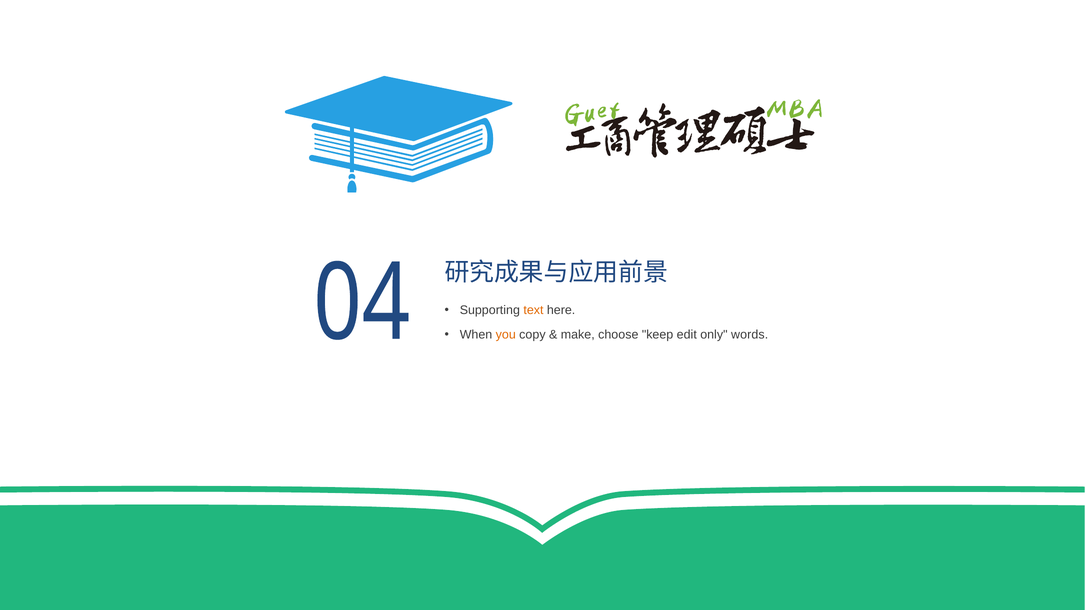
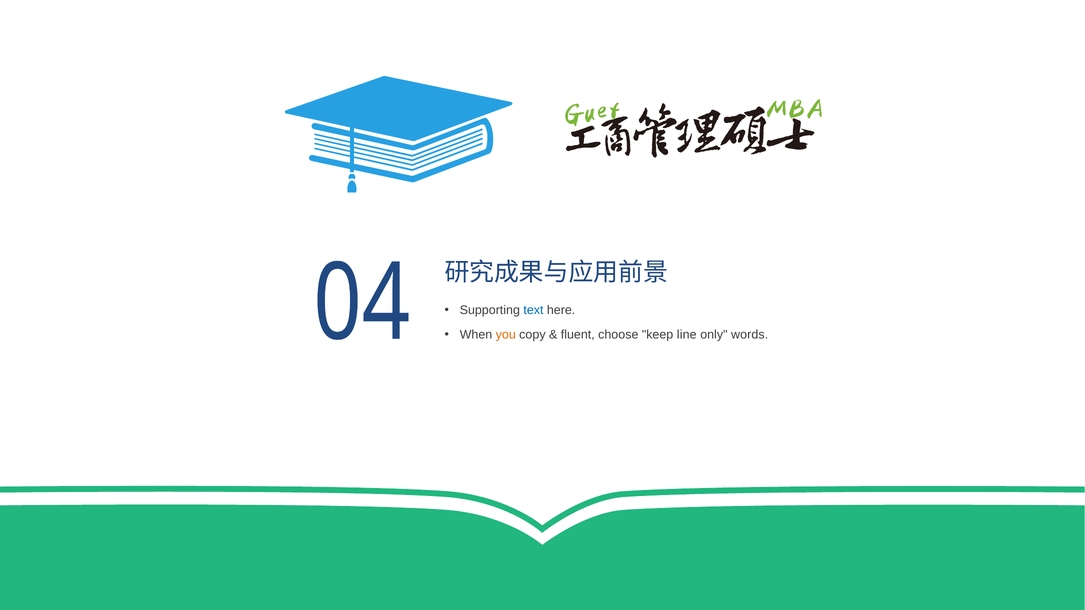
text colour: orange -> blue (533, 310)
make: make -> fluent (578, 335)
edit: edit -> line (687, 335)
